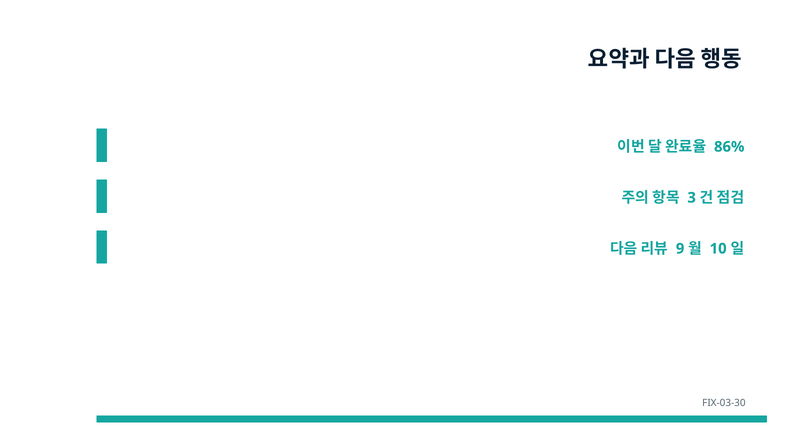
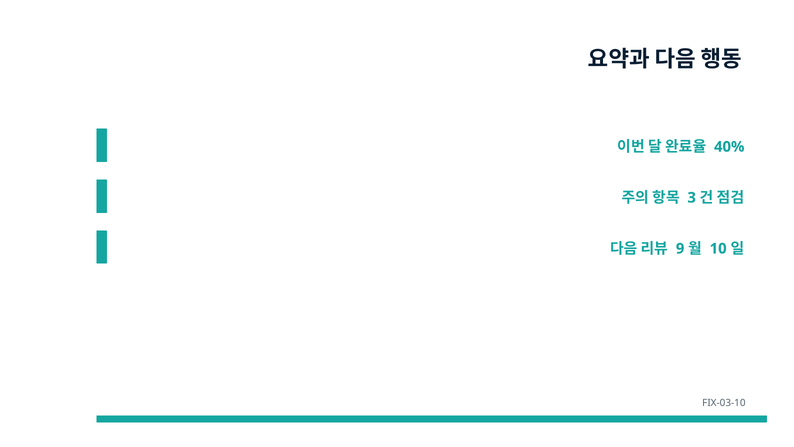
86%: 86% -> 40% (729, 147)
FIX-03-30: FIX-03-30 -> FIX-03-10 (724, 403)
